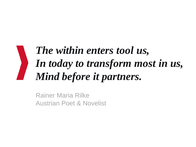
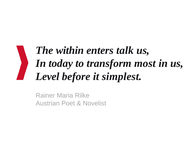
tool: tool -> talk (125, 50)
Mind: Mind -> Level (48, 76)
partners: partners -> simplest (122, 76)
